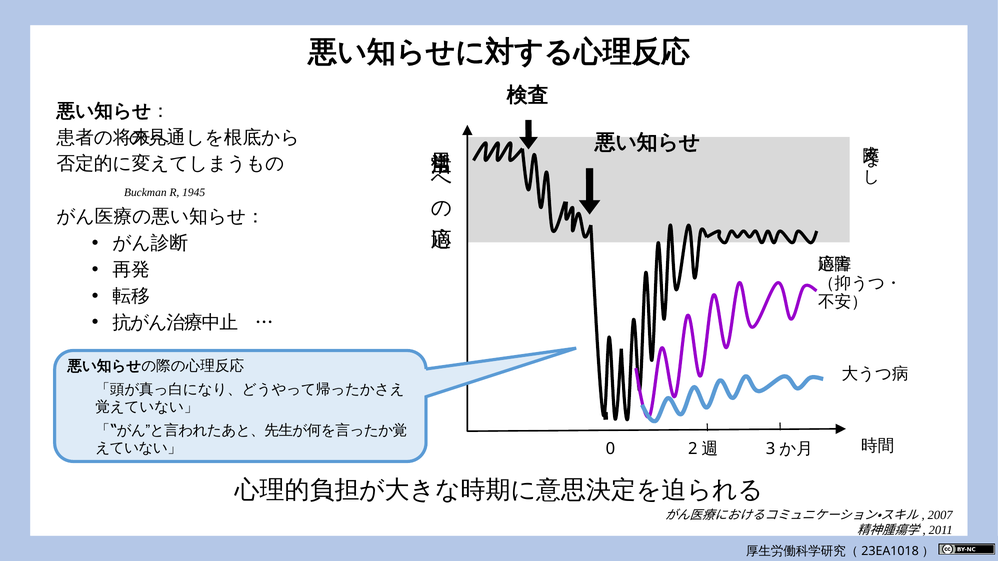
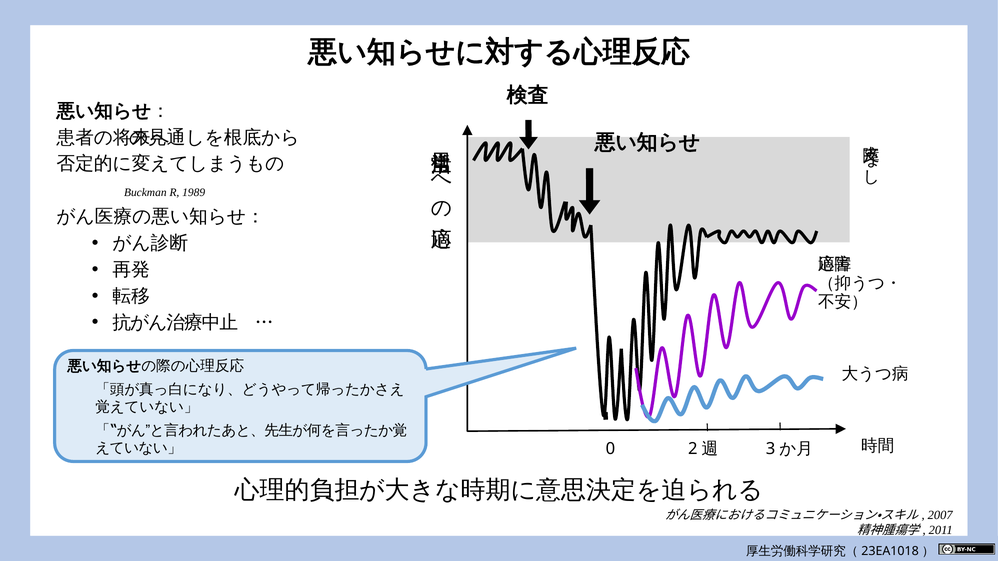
1945: 1945 -> 1989 (194, 193)
